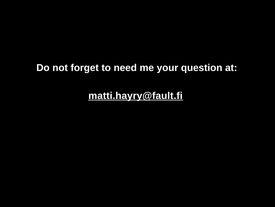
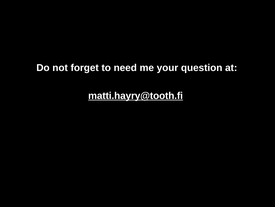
matti.hayry@fault.fi: matti.hayry@fault.fi -> matti.hayry@tooth.fi (136, 95)
